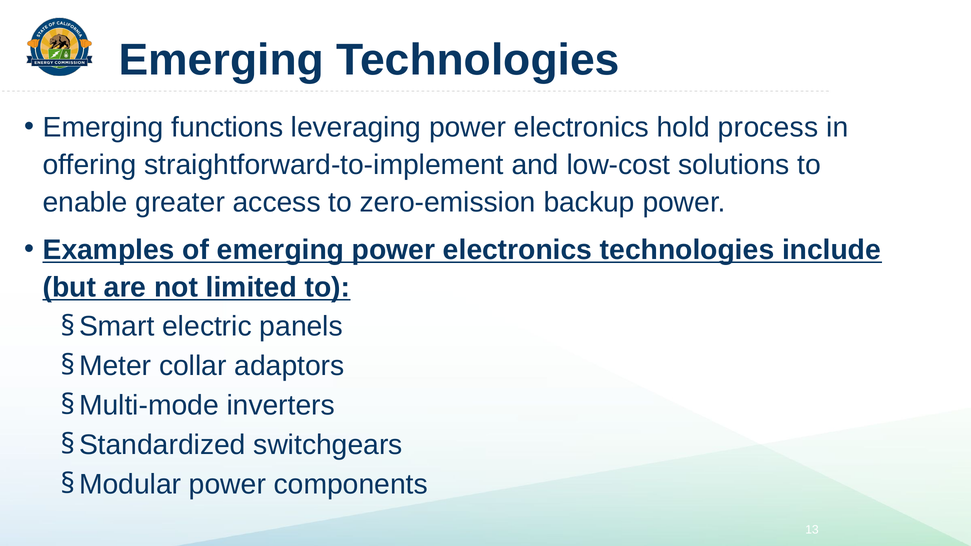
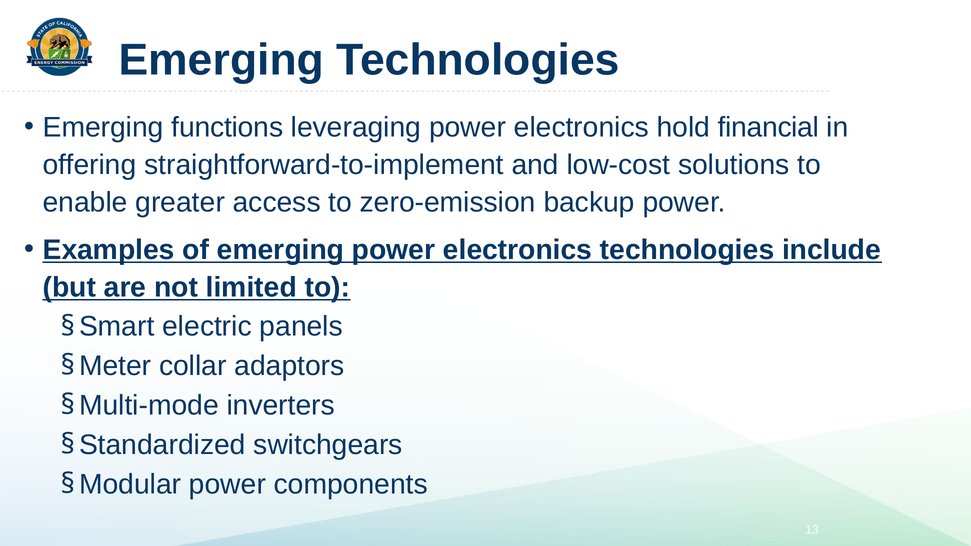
process: process -> financial (768, 128)
